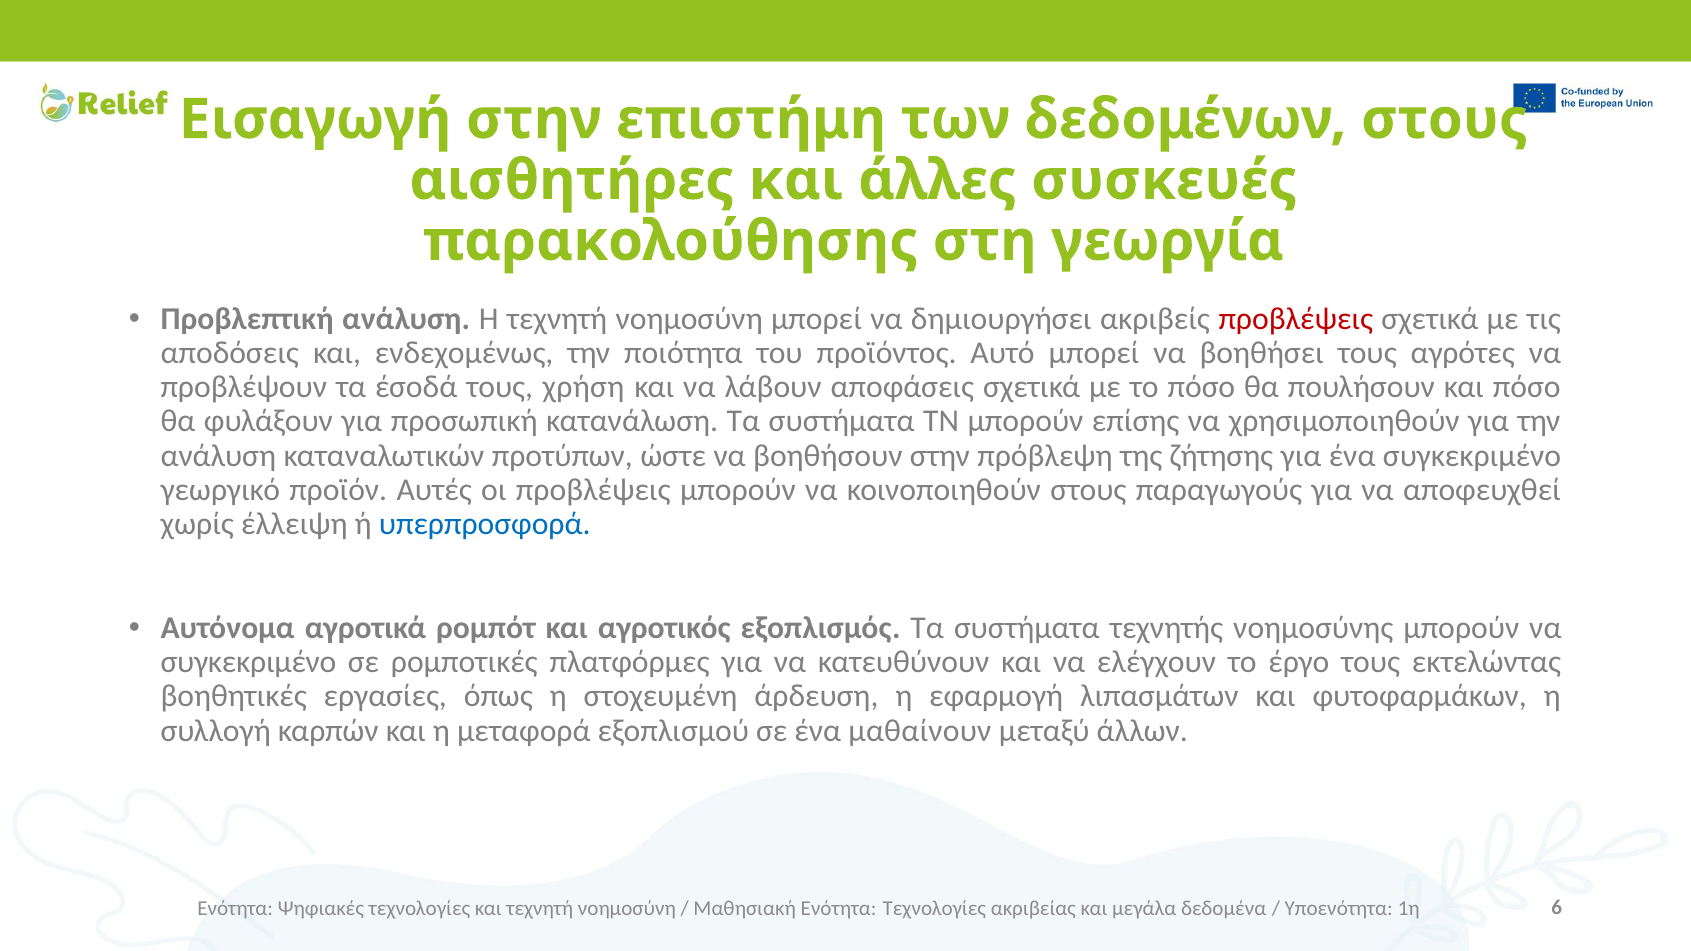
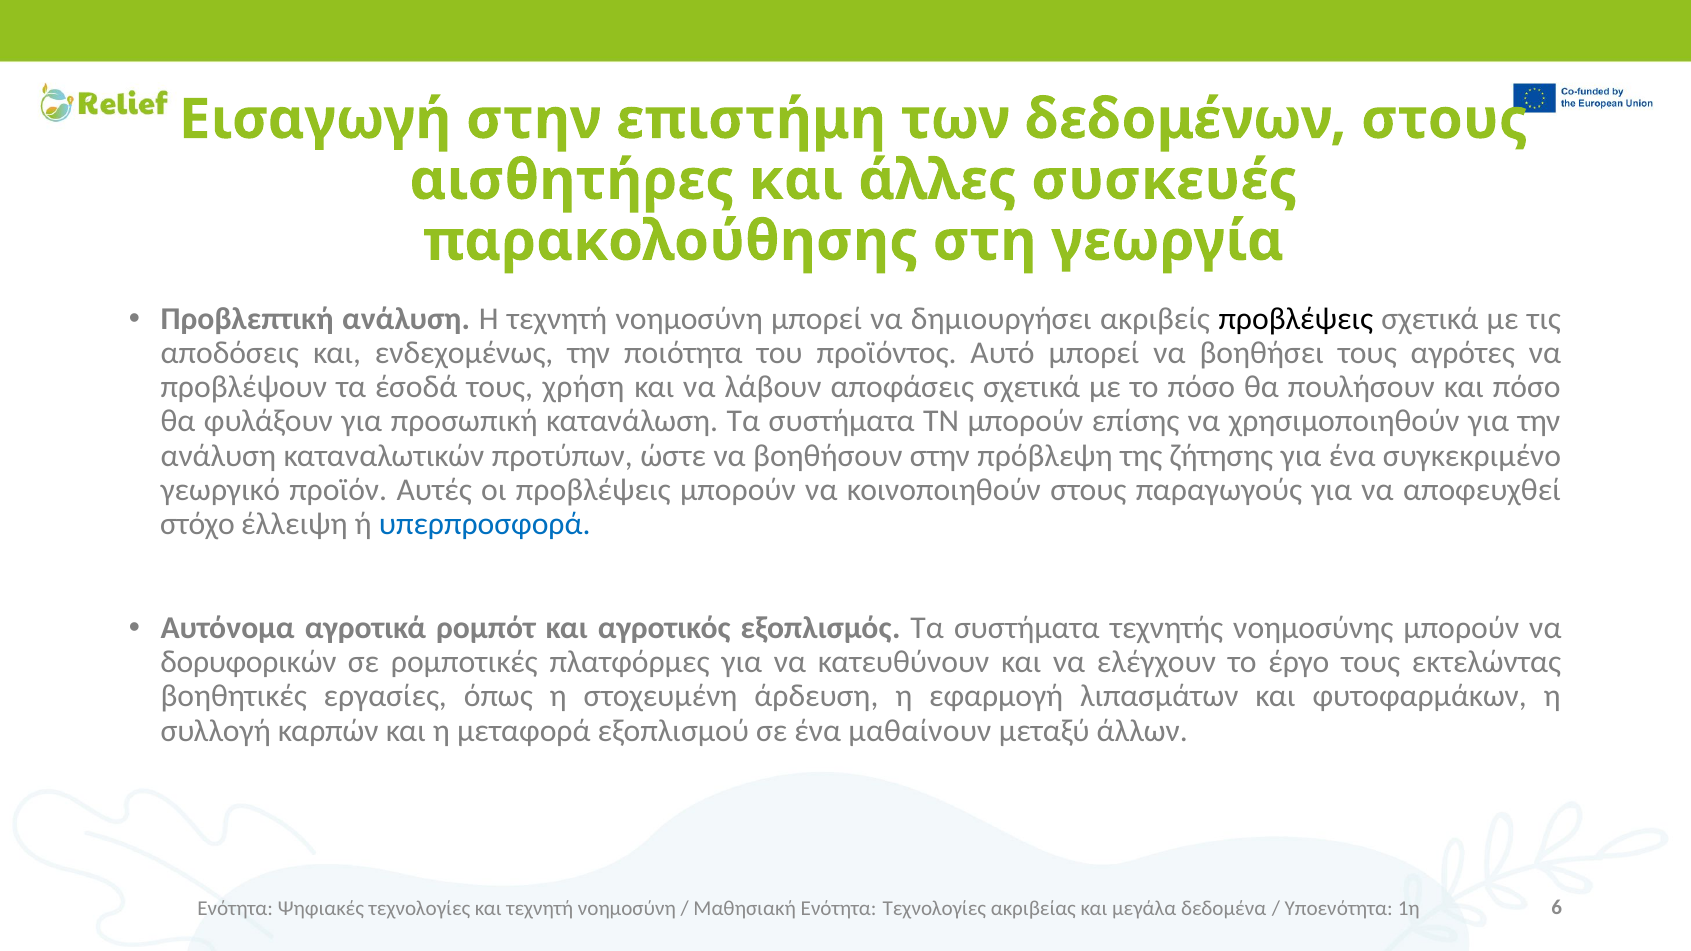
προβλέψεις colour: red -> black (1296, 319)
χωρίς: χωρίς -> στόχο (197, 524)
συγκεκριμένο: συγκεκριμένο -> δορυφορικών (248, 662)
